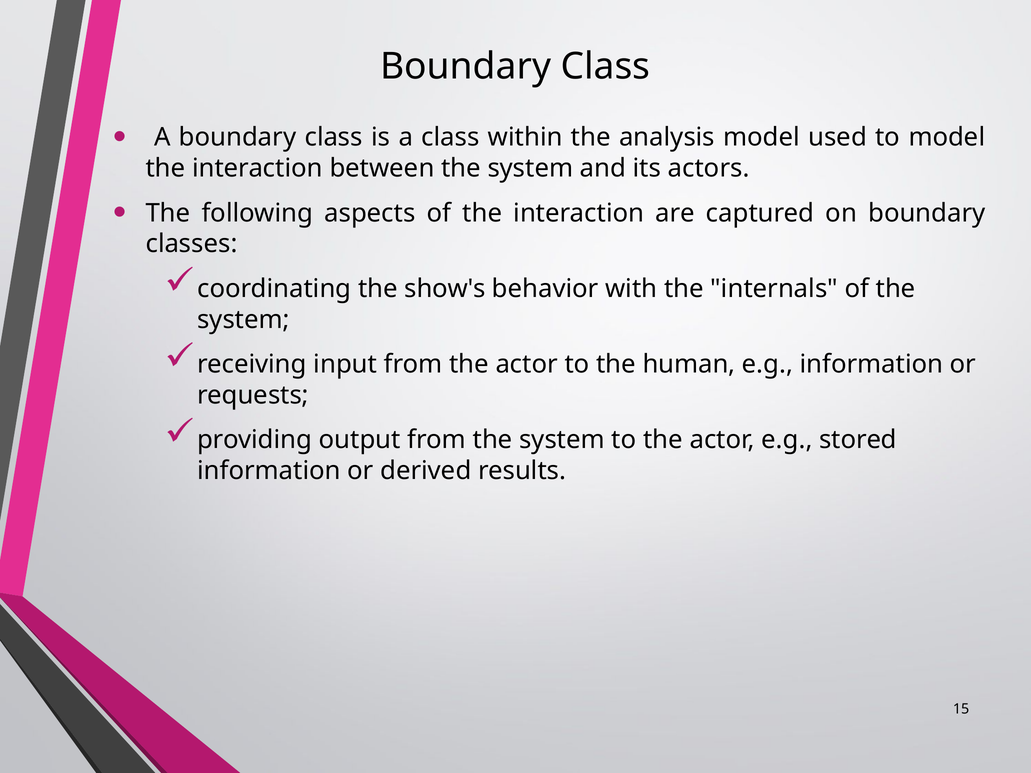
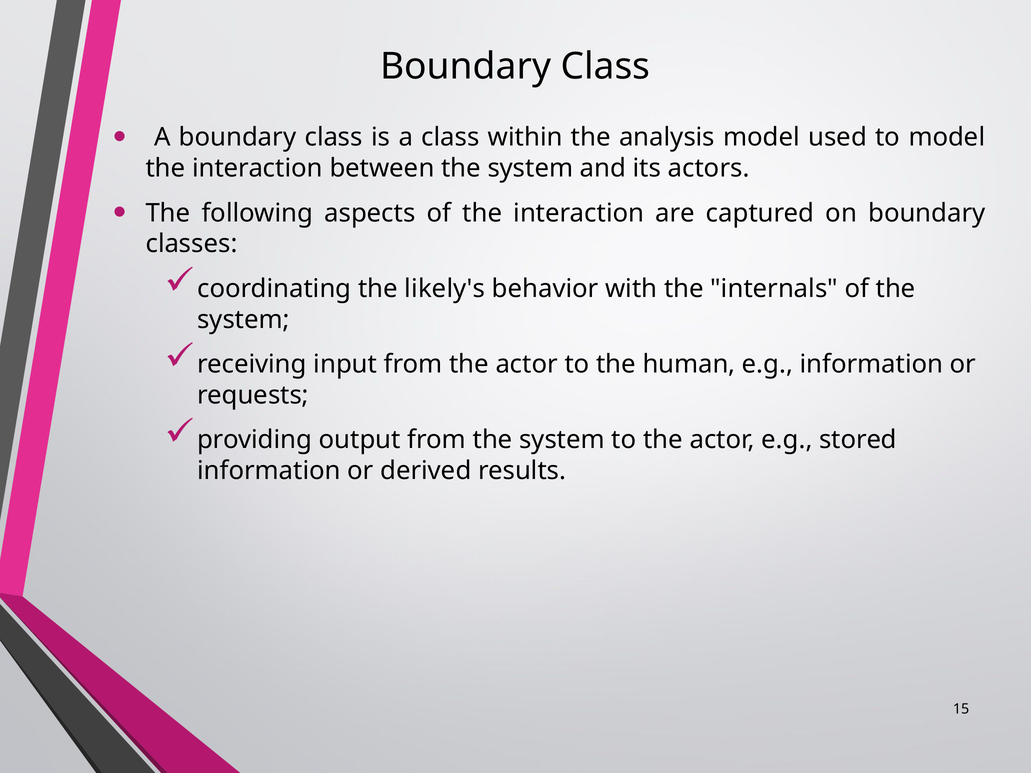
show's: show's -> likely's (445, 289)
